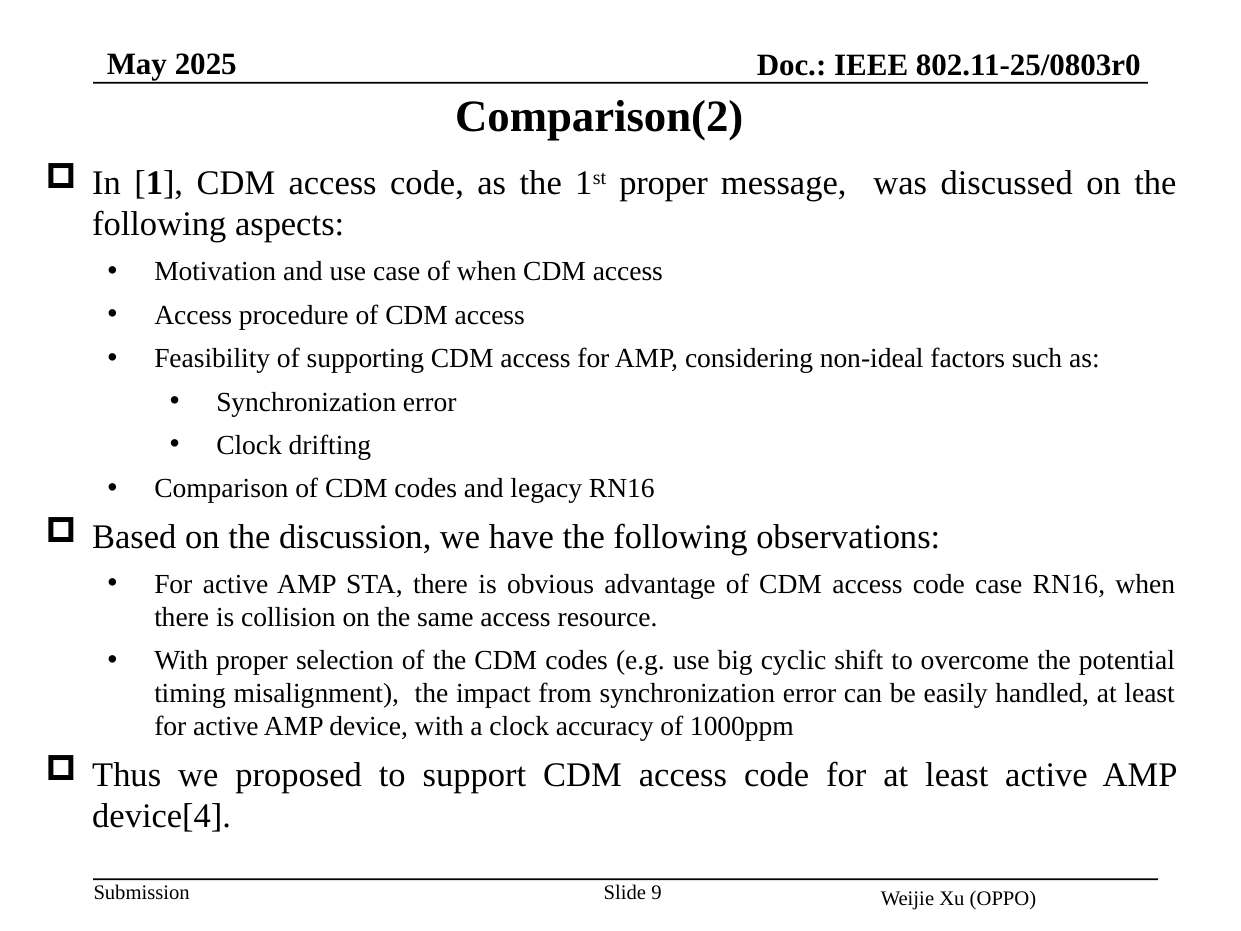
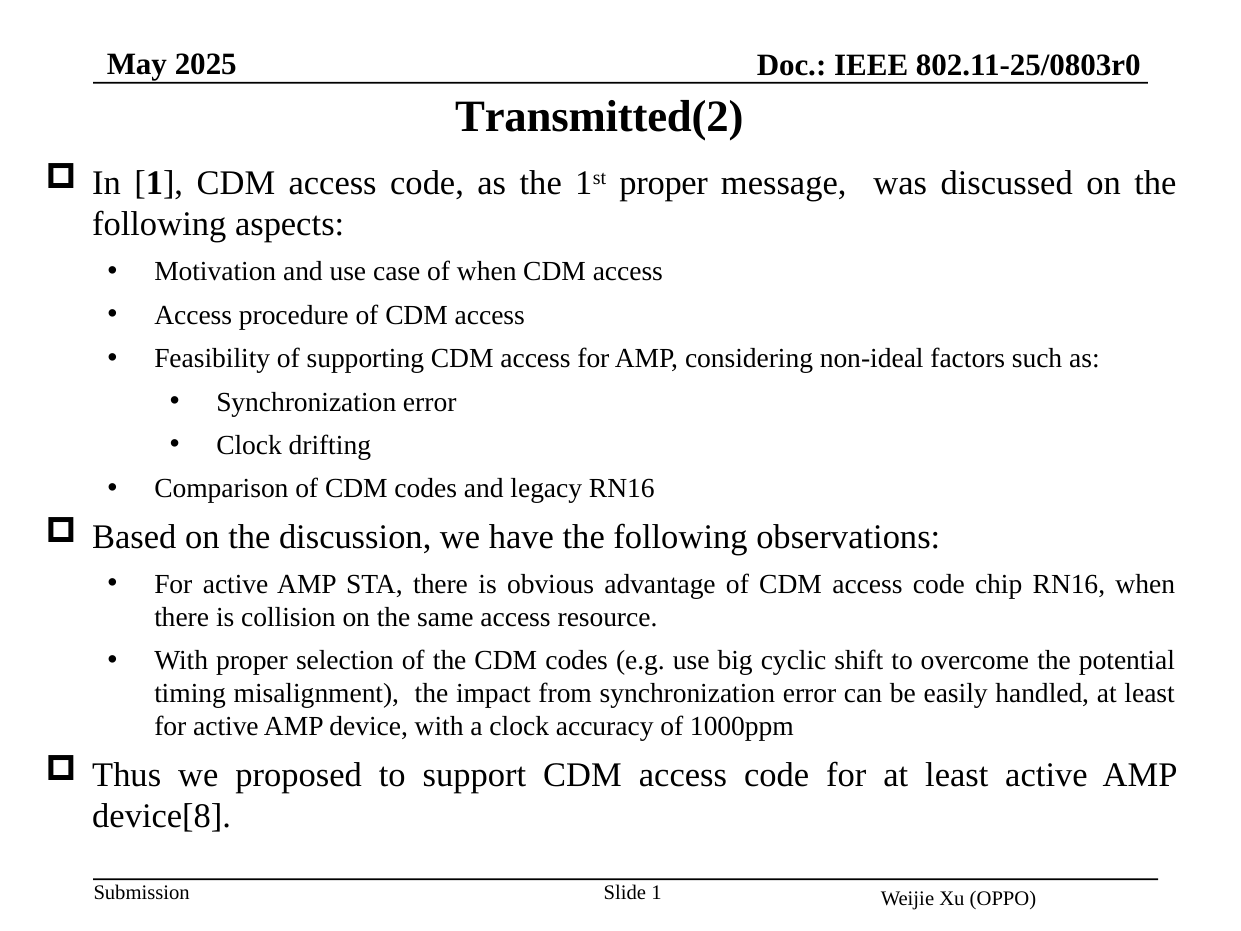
Comparison(2: Comparison(2 -> Transmitted(2 (599, 116)
code case: case -> chip (999, 584)
device[4: device[4 -> device[8 (162, 816)
Slide 9: 9 -> 1 (656, 893)
